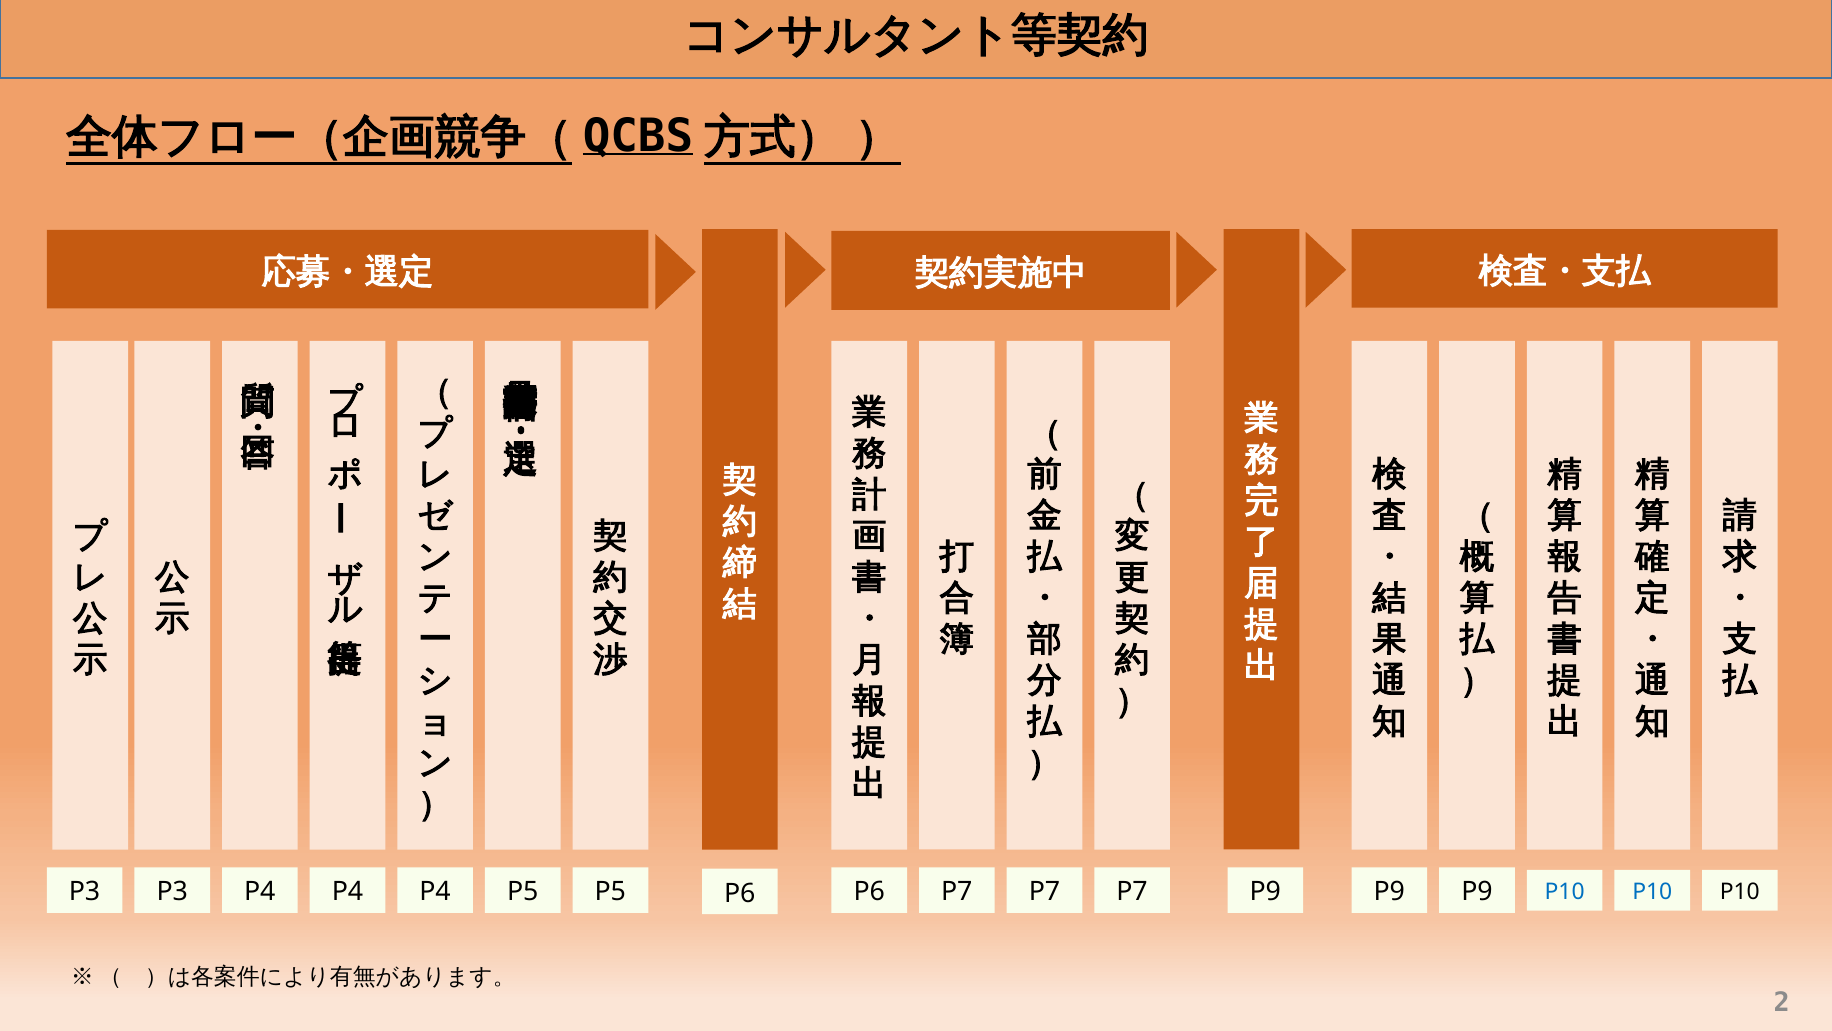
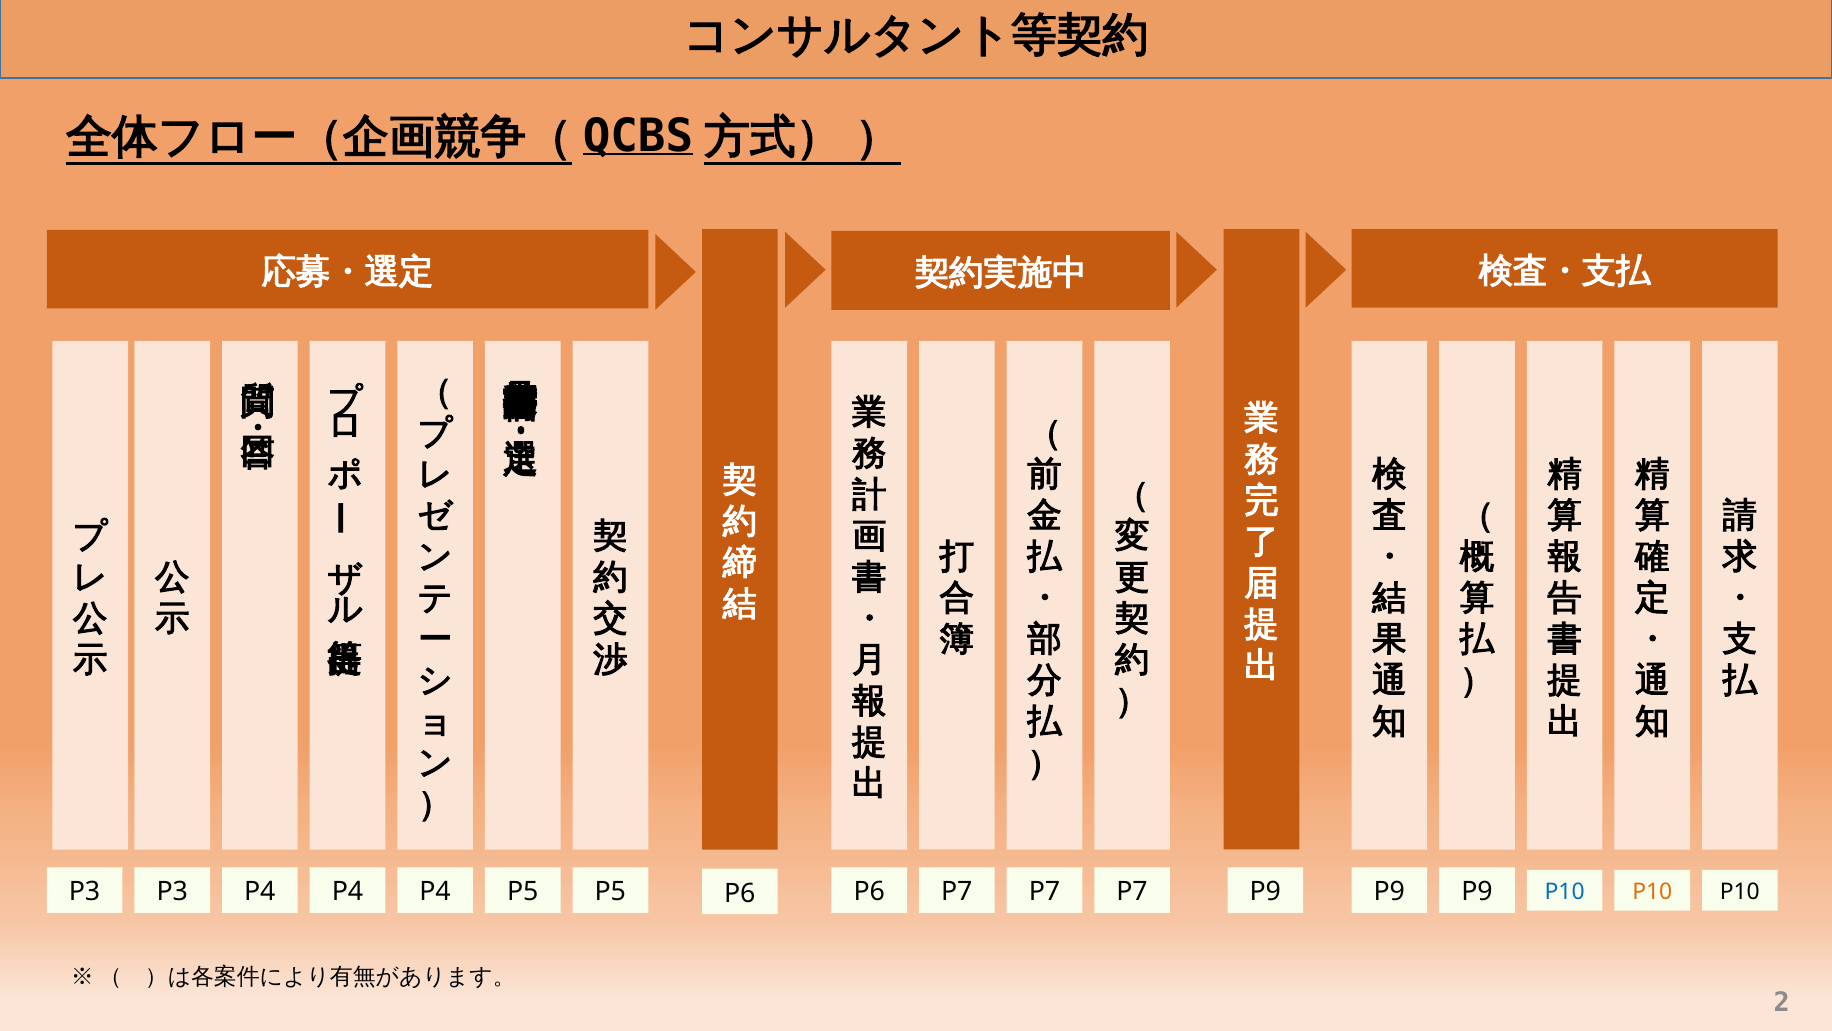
P10 colour: blue -> orange (1652, 891)
